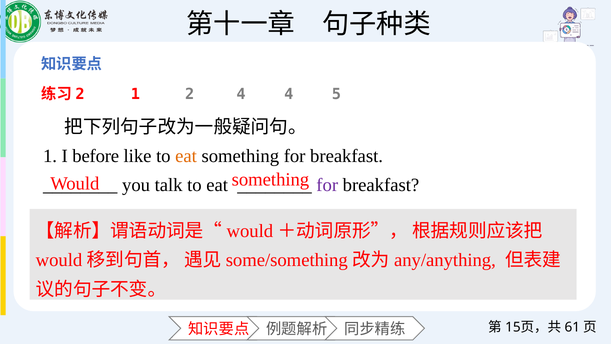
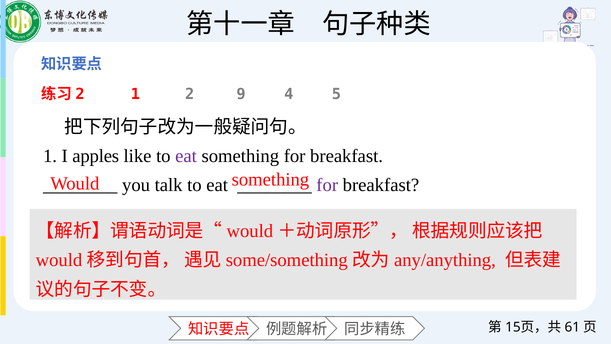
2 4: 4 -> 9 (241, 94)
before: before -> apples (96, 156)
eat colour: orange -> purple (186, 156)
